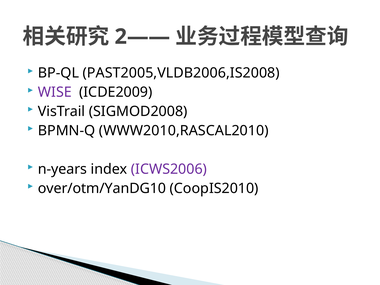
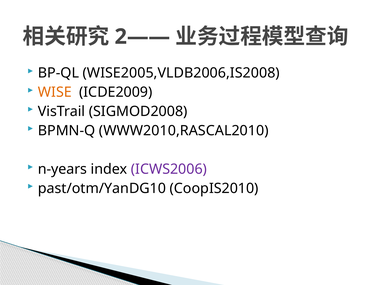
PAST2005,VLDB2006,IS2008: PAST2005,VLDB2006,IS2008 -> WISE2005,VLDB2006,IS2008 (181, 73)
WISE colour: purple -> orange (55, 92)
over/otm/YanDG10: over/otm/YanDG10 -> past/otm/YanDG10 (102, 188)
